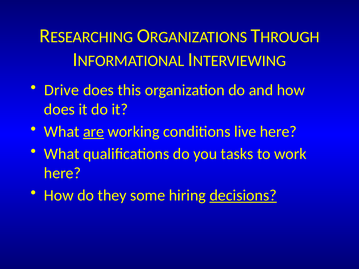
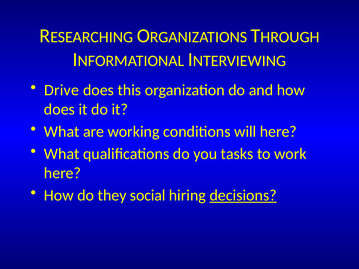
are underline: present -> none (94, 132)
live: live -> will (245, 132)
some: some -> social (148, 196)
